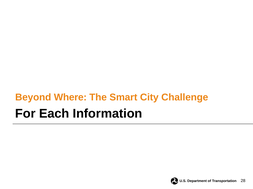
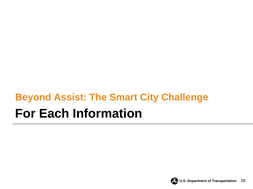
Where: Where -> Assist (70, 98)
